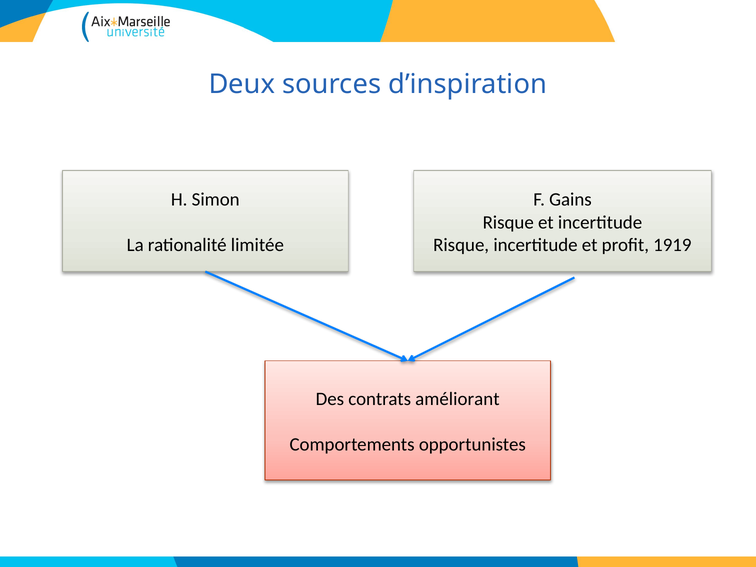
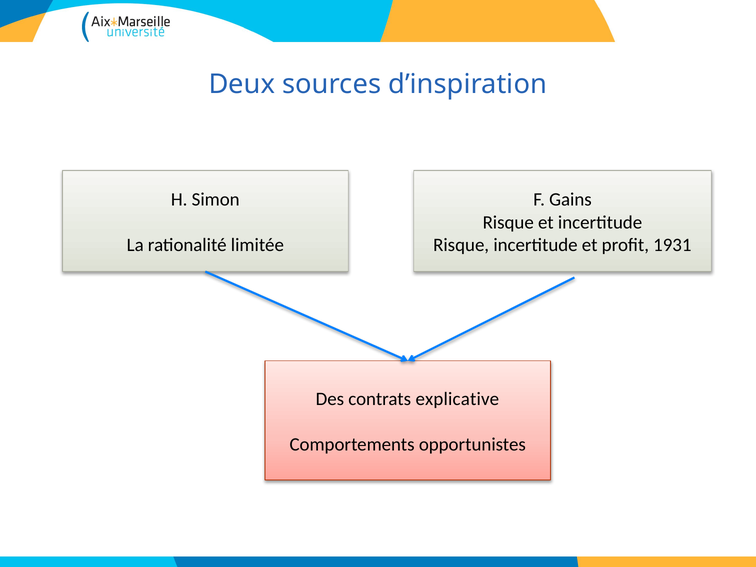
1919: 1919 -> 1931 (672, 245)
améliorant: améliorant -> explicative (457, 399)
